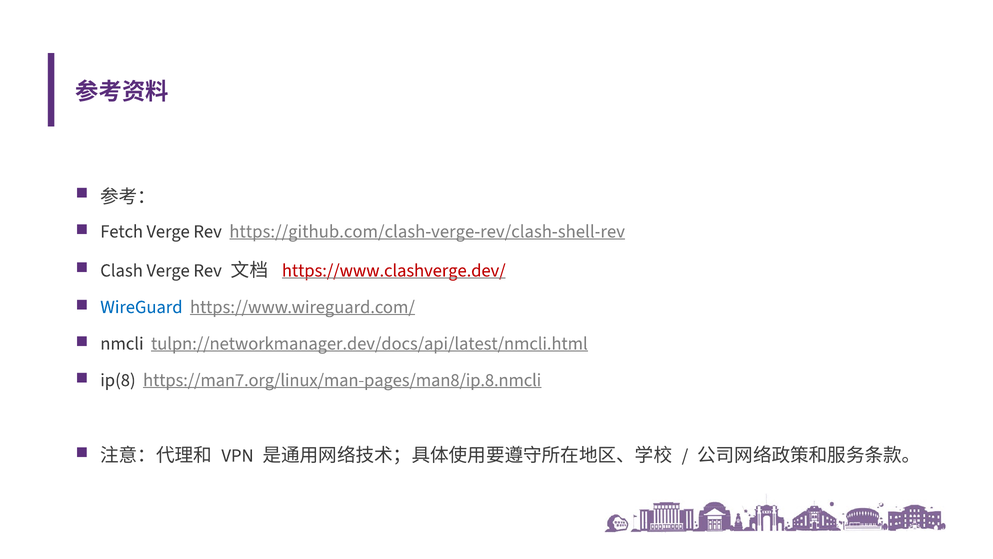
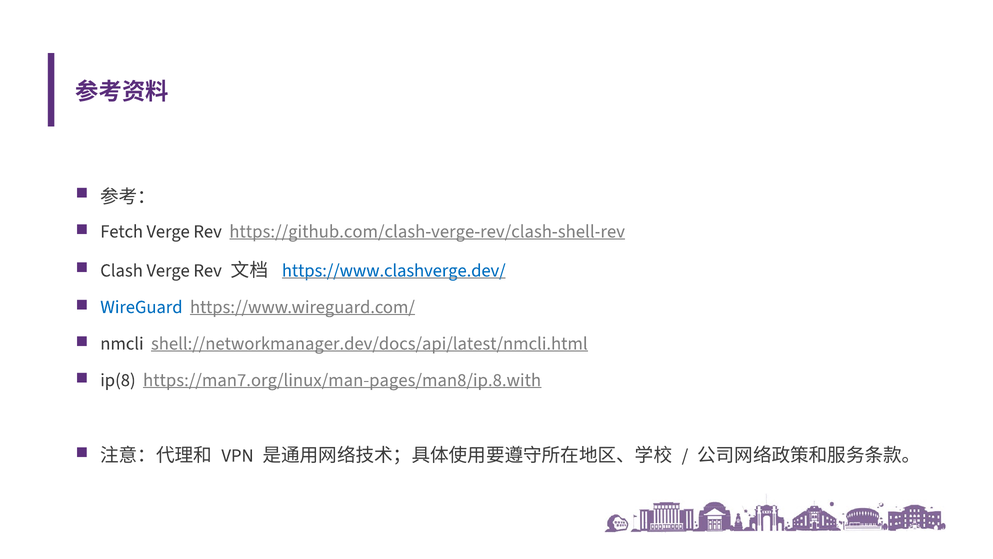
https://www.clashverge.dev/ colour: red -> blue (394, 270)
tulpn://networkmanager.dev/docs/api/latest/nmcli.html: tulpn://networkmanager.dev/docs/api/latest/nmcli.html -> shell://networkmanager.dev/docs/api/latest/nmcli.html (369, 343)
https://man7.org/linux/man-pages/man8/ip.8.nmcli: https://man7.org/linux/man-pages/man8/ip.8.nmcli -> https://man7.org/linux/man-pages/man8/ip.8.with (342, 380)
